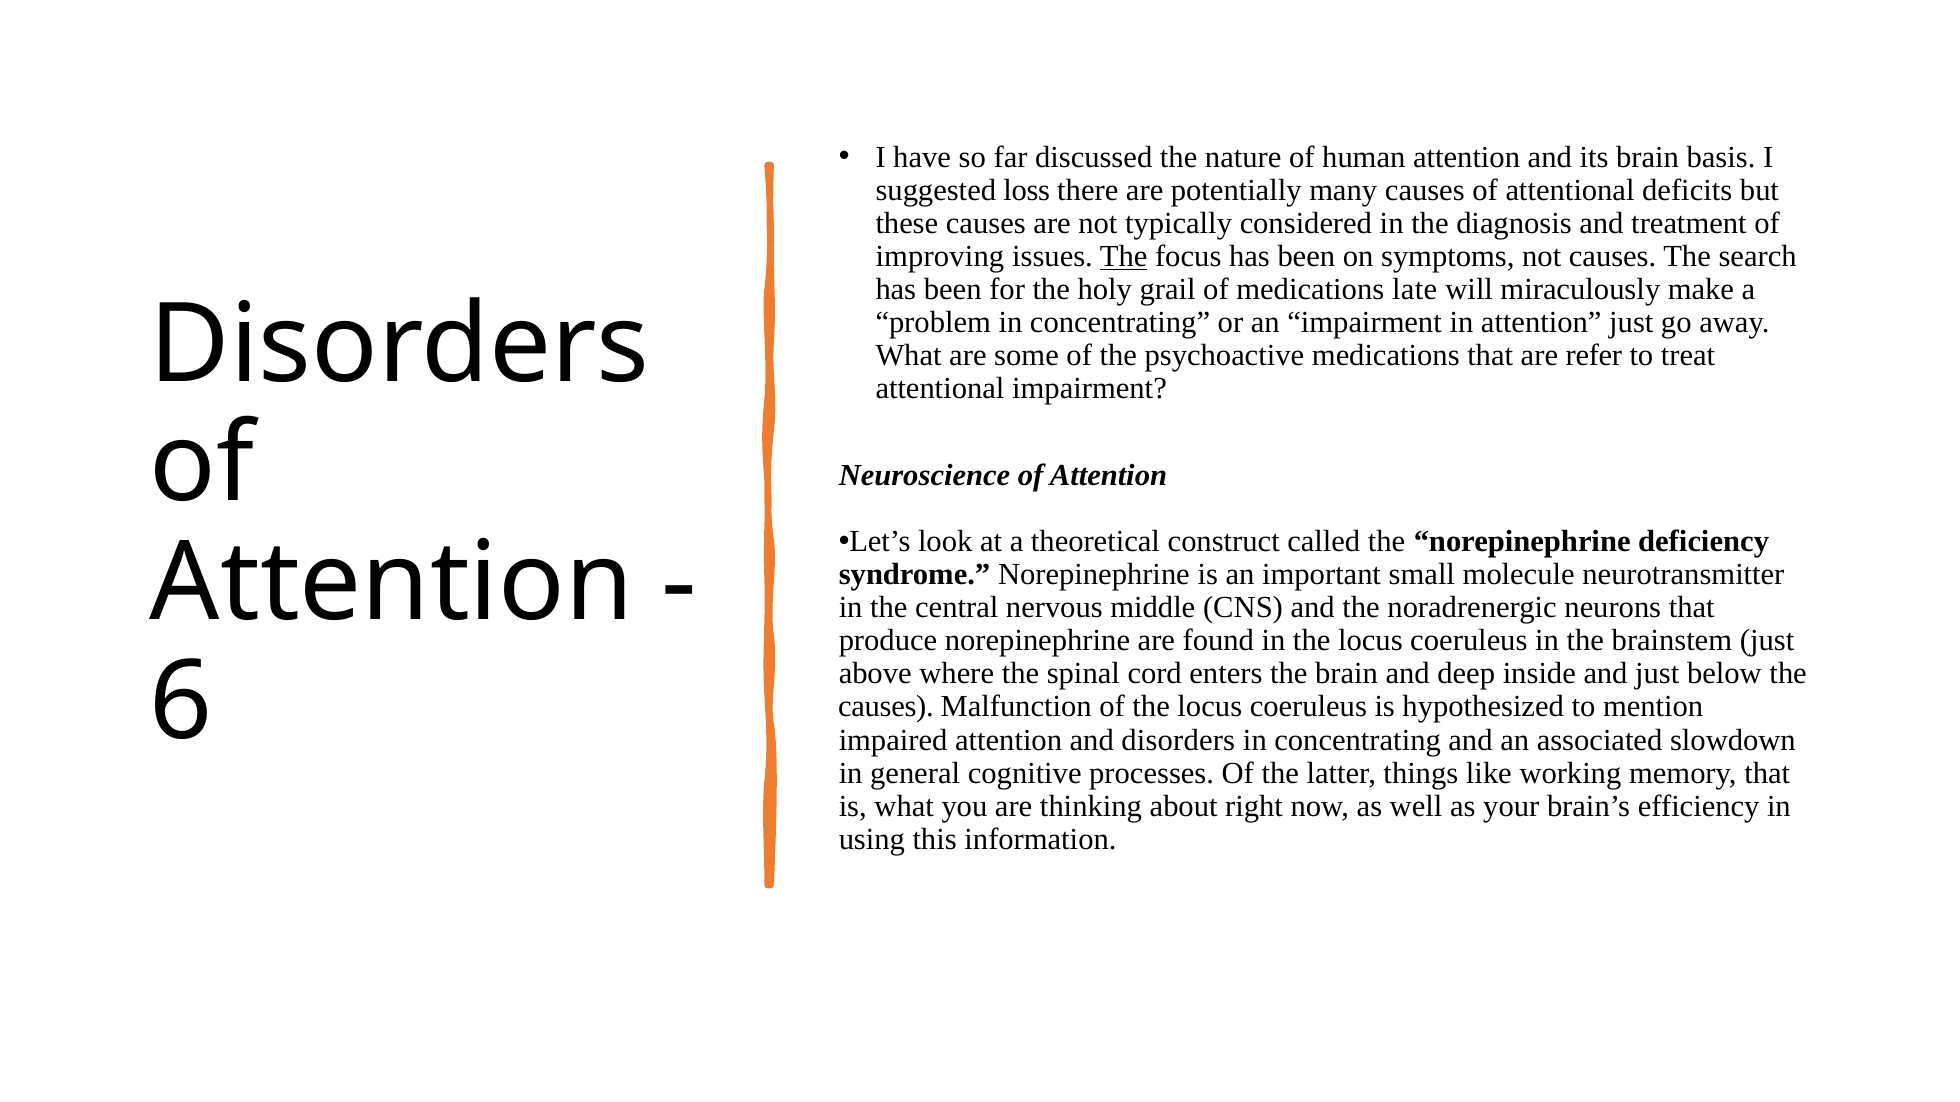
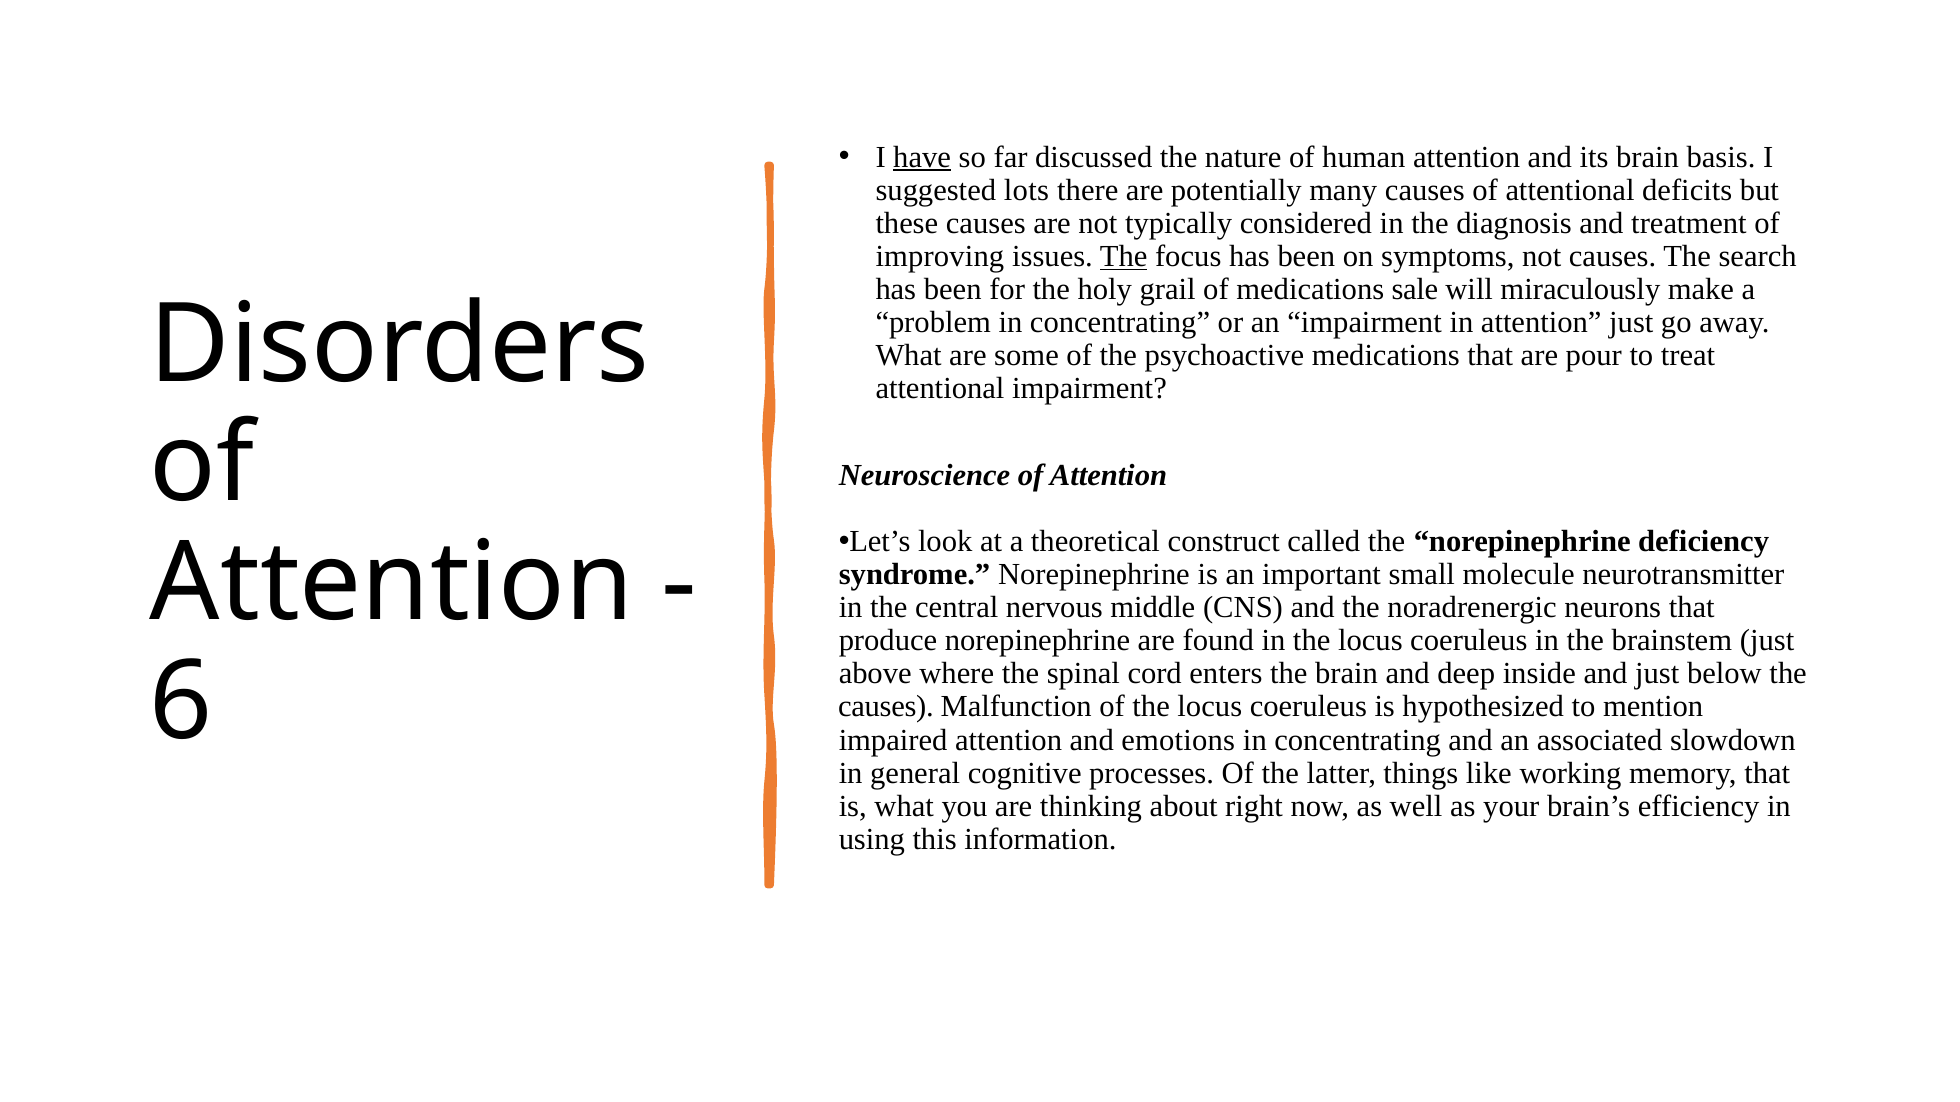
have underline: none -> present (922, 157)
loss: loss -> lots (1026, 190)
late: late -> sale (1415, 290)
refer: refer -> pour (1594, 356)
and disorders: disorders -> emotions (1178, 740)
